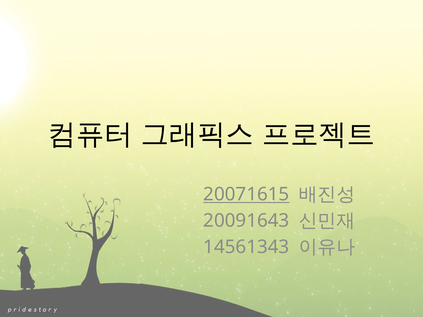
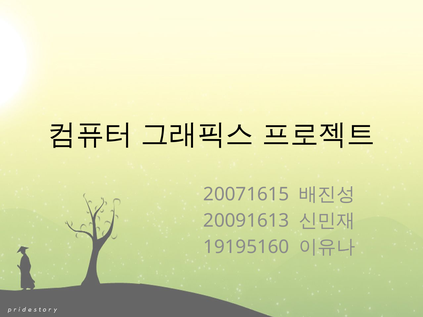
20071615 underline: present -> none (246, 194)
20091643: 20091643 -> 20091613 (246, 221)
14561343: 14561343 -> 19195160 (246, 247)
